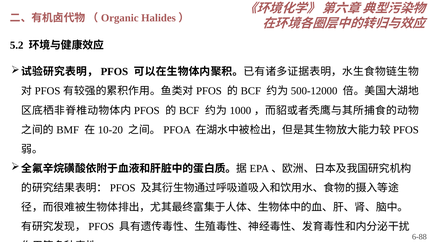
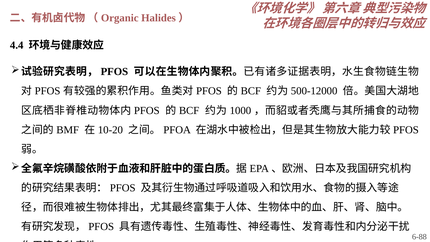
5.2: 5.2 -> 4.4 (17, 45)
